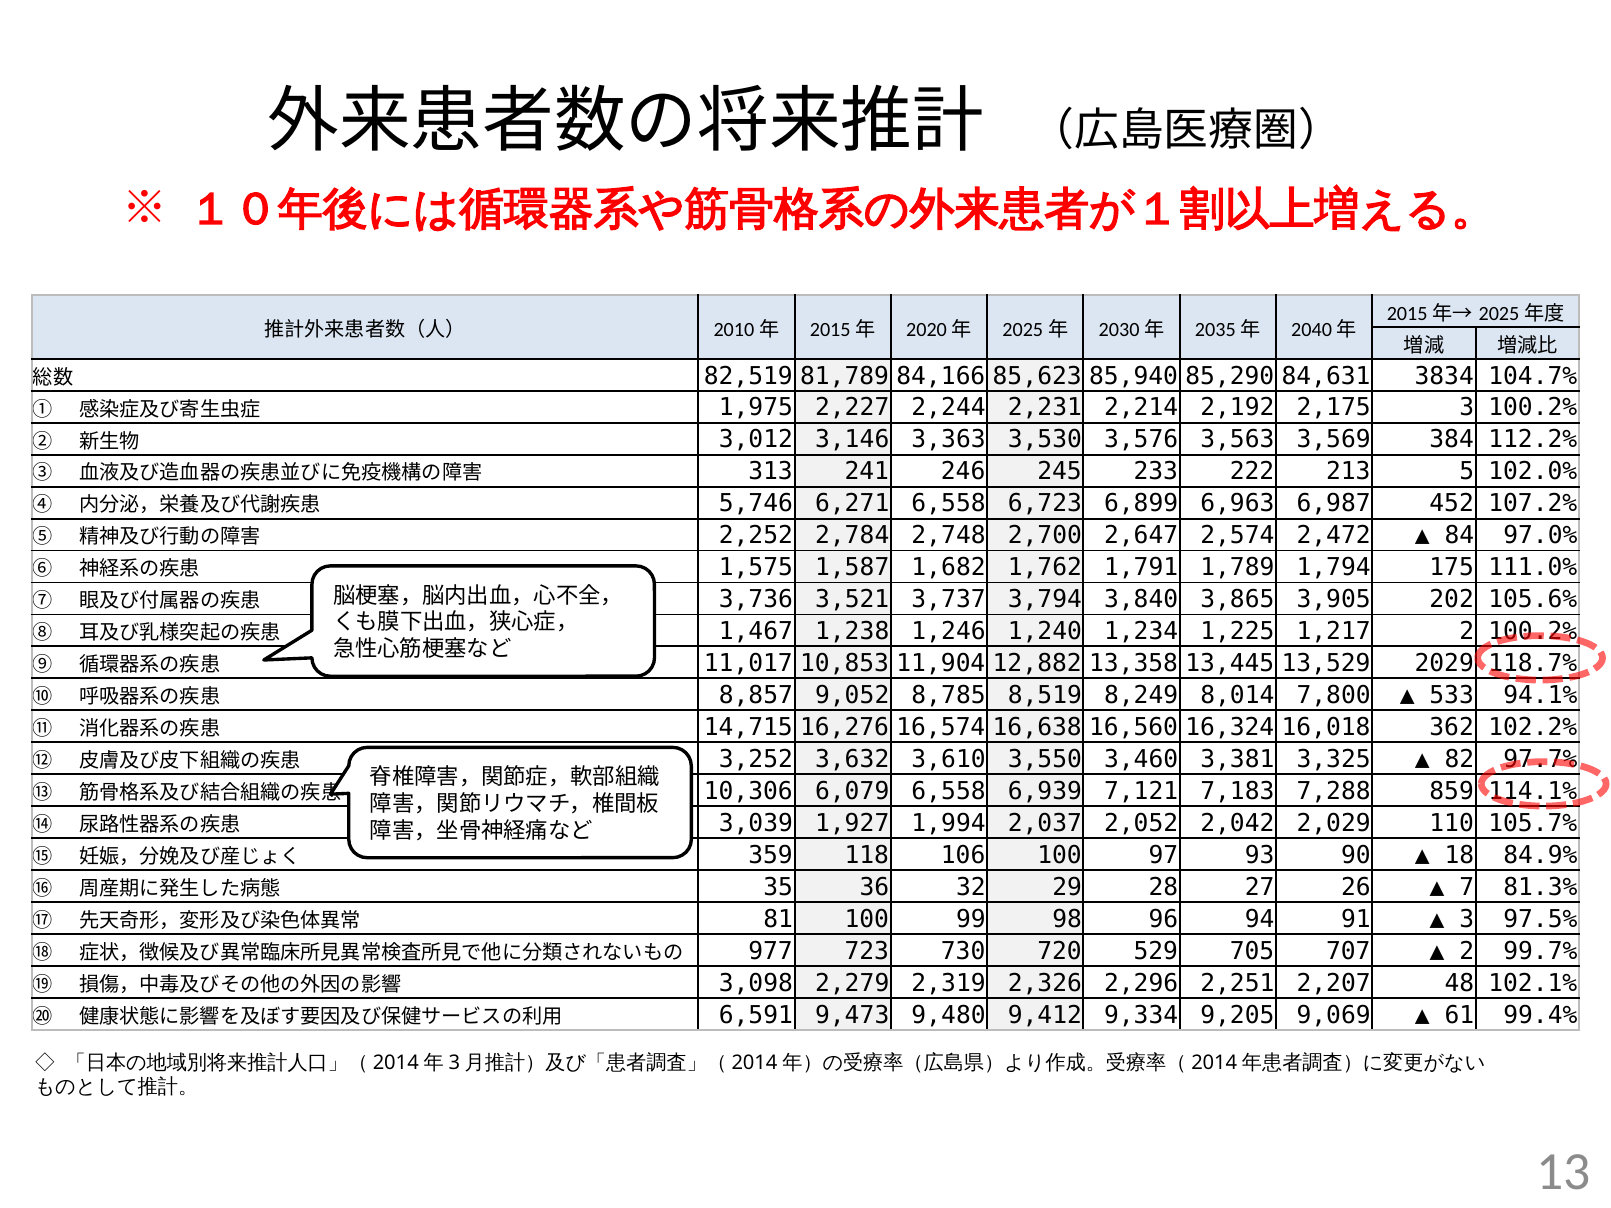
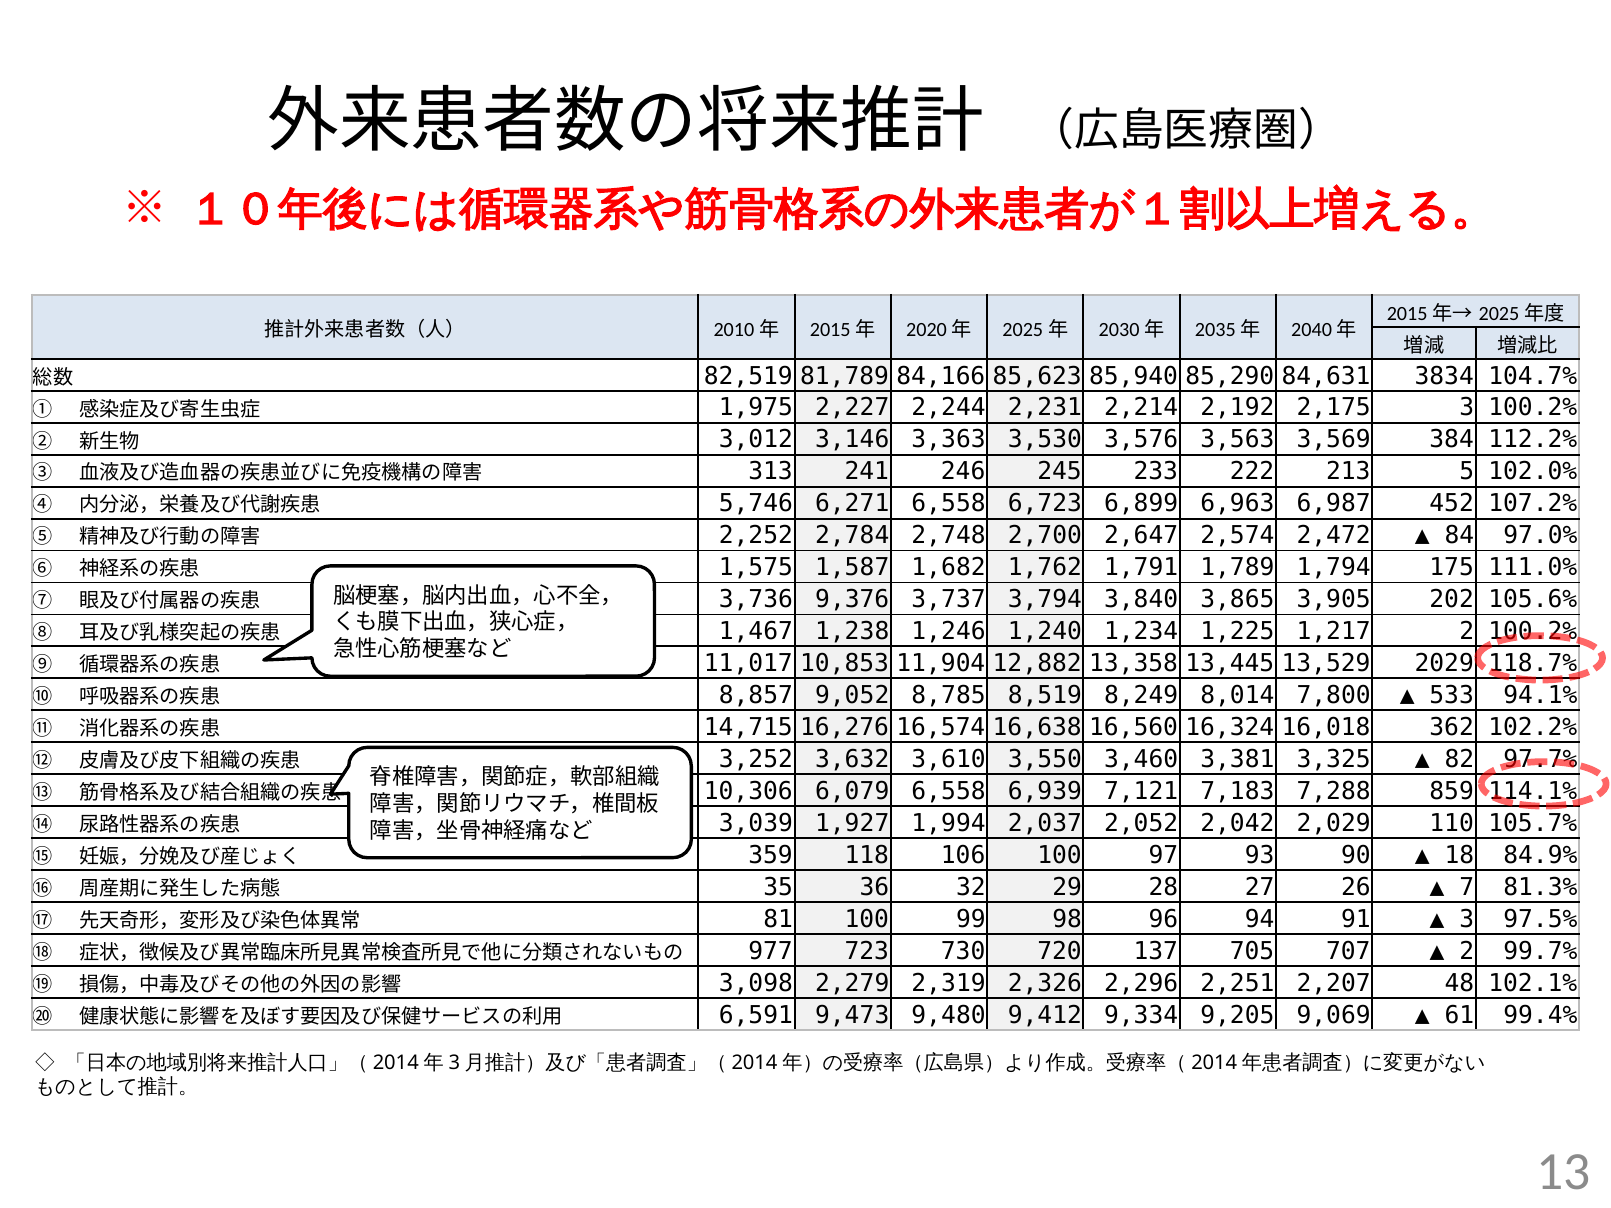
3,521: 3,521 -> 9,376 (852, 600)
529: 529 -> 137 (1156, 951)
